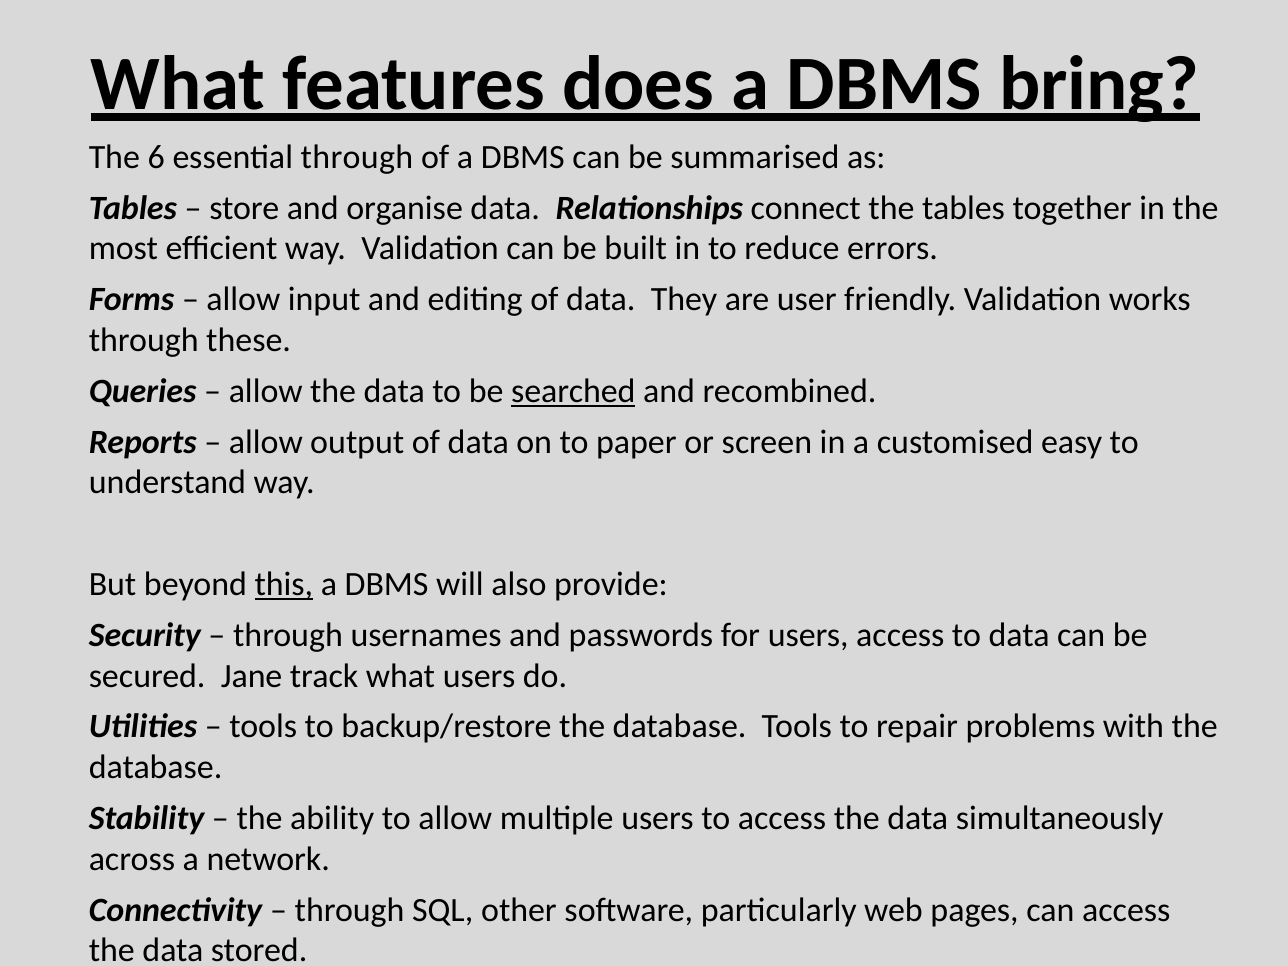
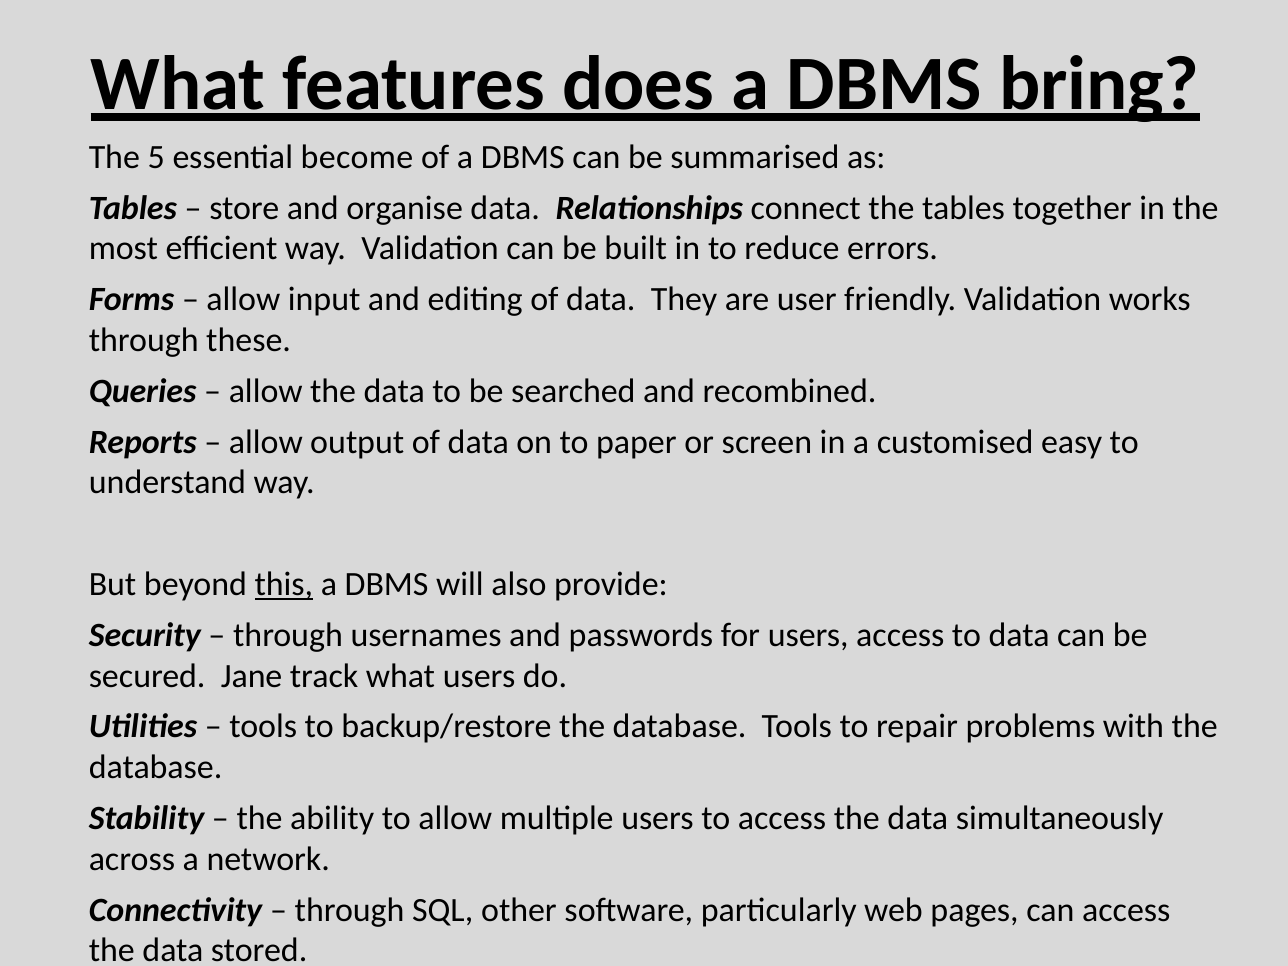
6: 6 -> 5 (156, 157)
essential through: through -> become (357, 157)
searched underline: present -> none (573, 391)
